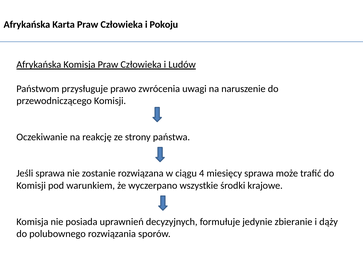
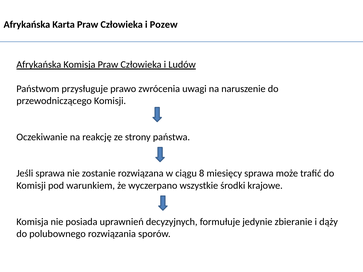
Pokoju: Pokoju -> Pozew (164, 25)
4: 4 -> 8 (202, 174)
